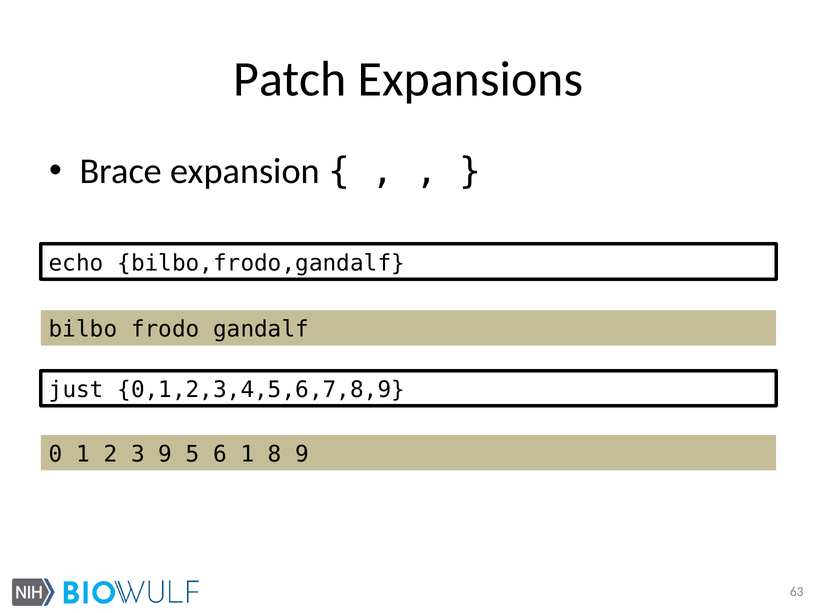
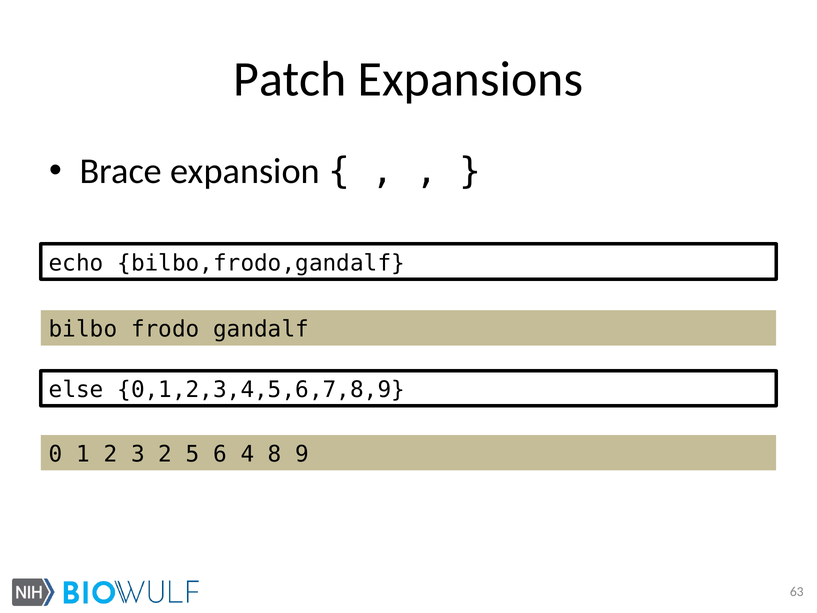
just: just -> else (76, 390)
3 9: 9 -> 2 (165, 454)
6 1: 1 -> 4 (247, 454)
